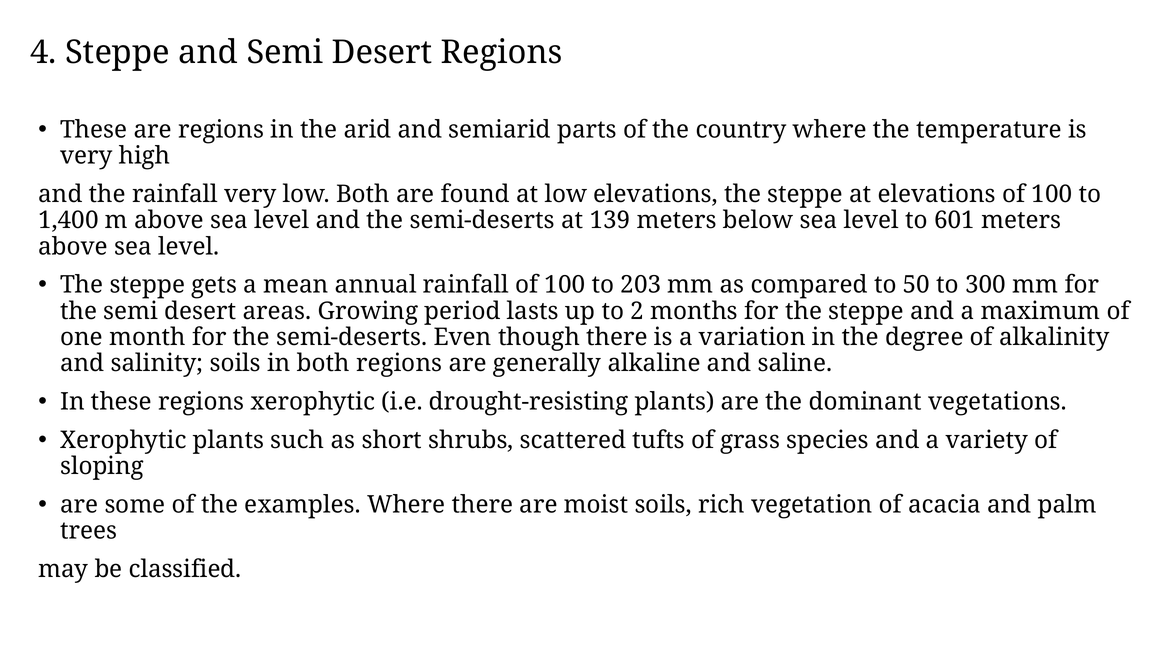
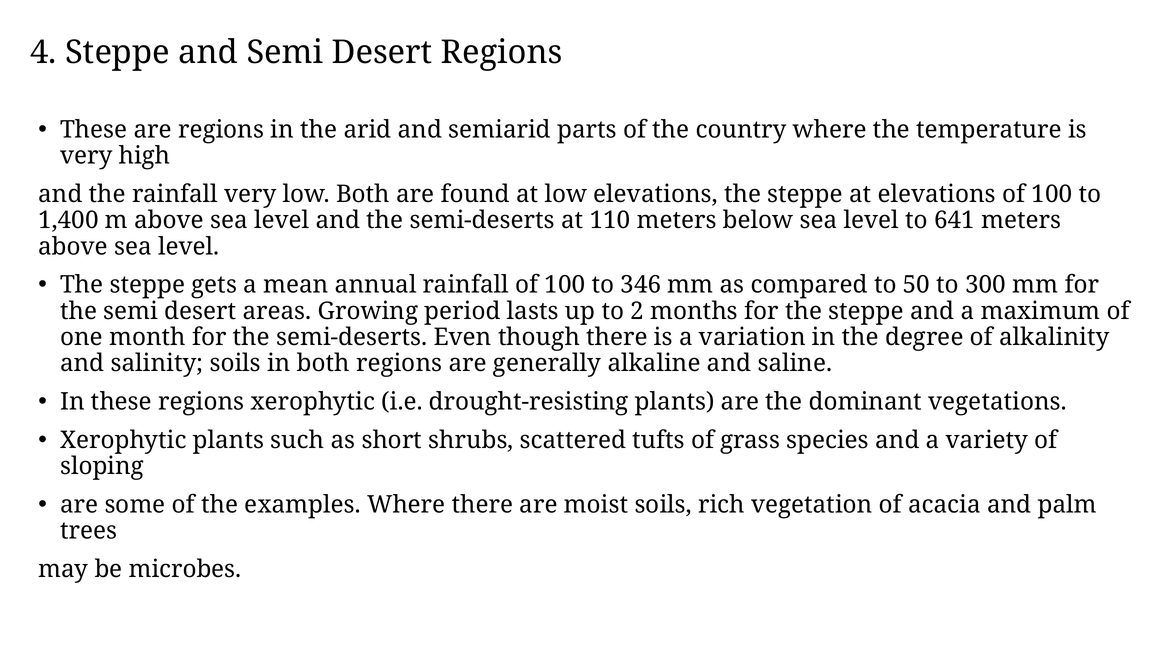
139: 139 -> 110 (610, 220)
601: 601 -> 641 (954, 220)
203: 203 -> 346 (641, 285)
classified: classified -> microbes (185, 569)
